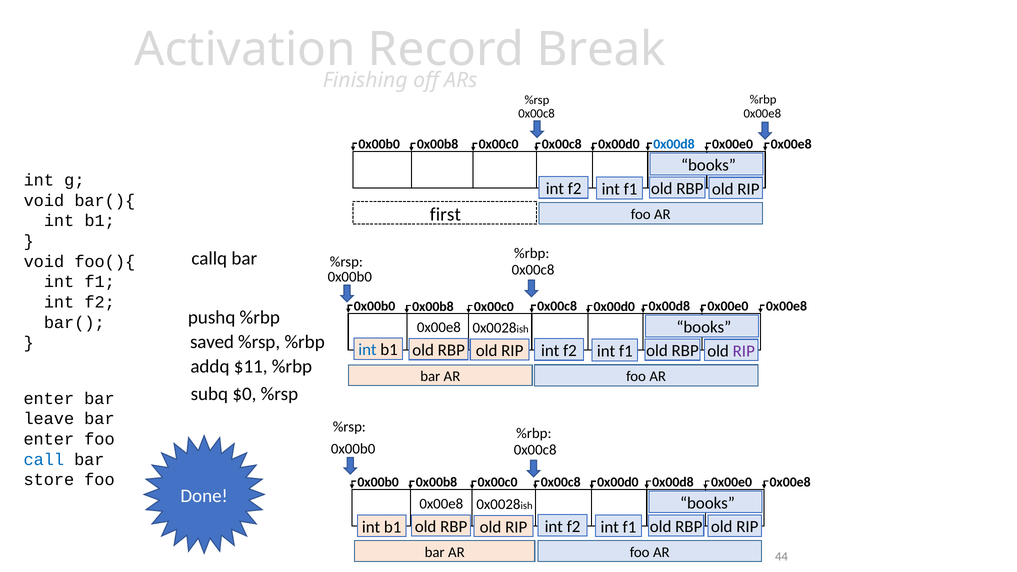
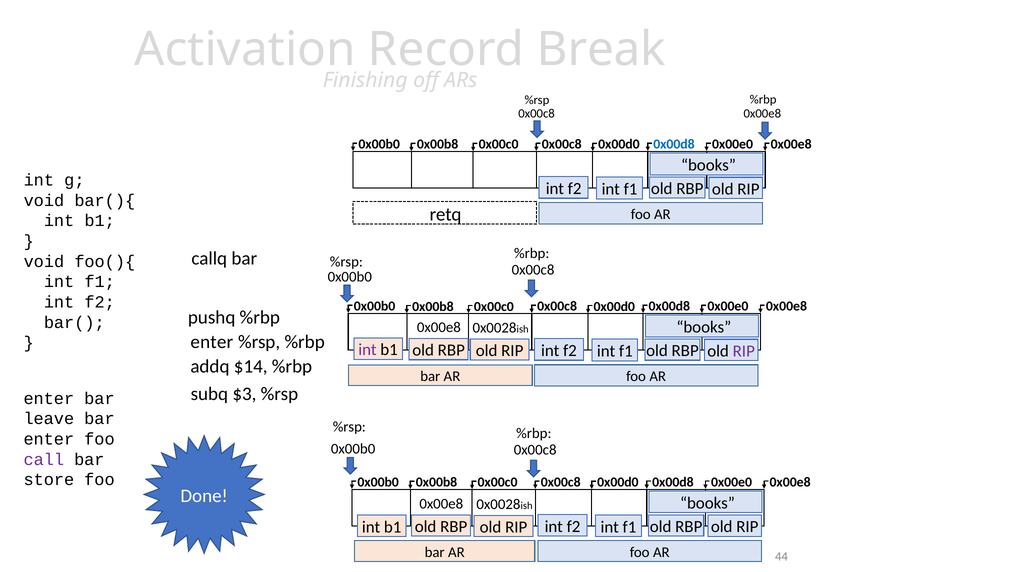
first: first -> retq (446, 214)
saved: saved -> enter (212, 342)
int colour: blue -> purple (367, 350)
$11: $11 -> $14 (251, 366)
$0: $0 -> $3 (244, 394)
call colour: blue -> purple (44, 460)
